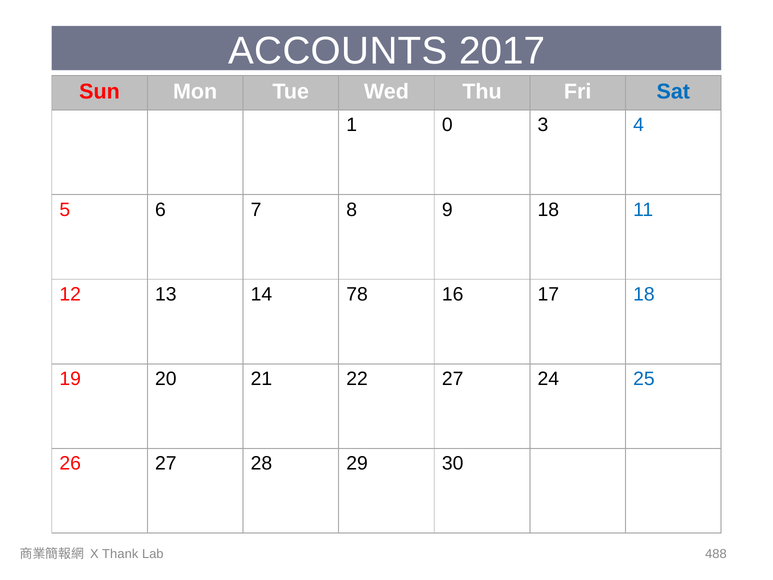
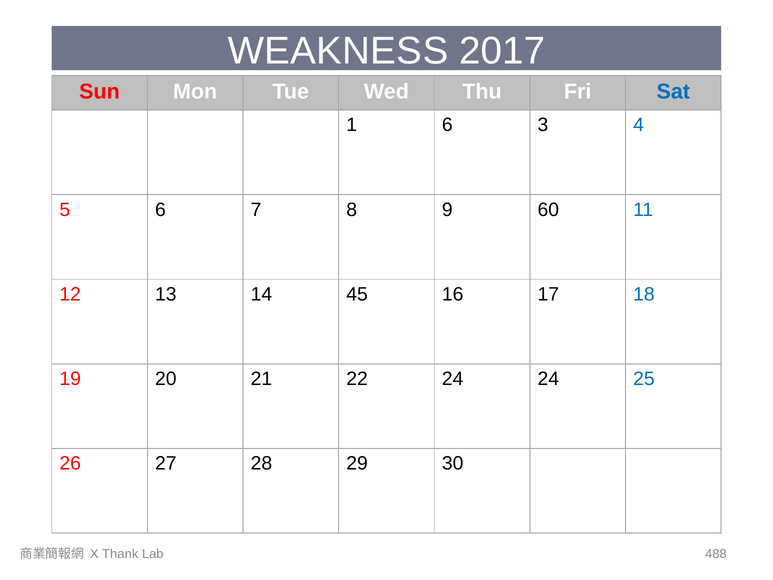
ACCOUNTS: ACCOUNTS -> WEAKNESS (338, 51)
1 0: 0 -> 6 (447, 125)
9 18: 18 -> 60 (548, 210)
78: 78 -> 45 (357, 294)
22 27: 27 -> 24 (453, 379)
